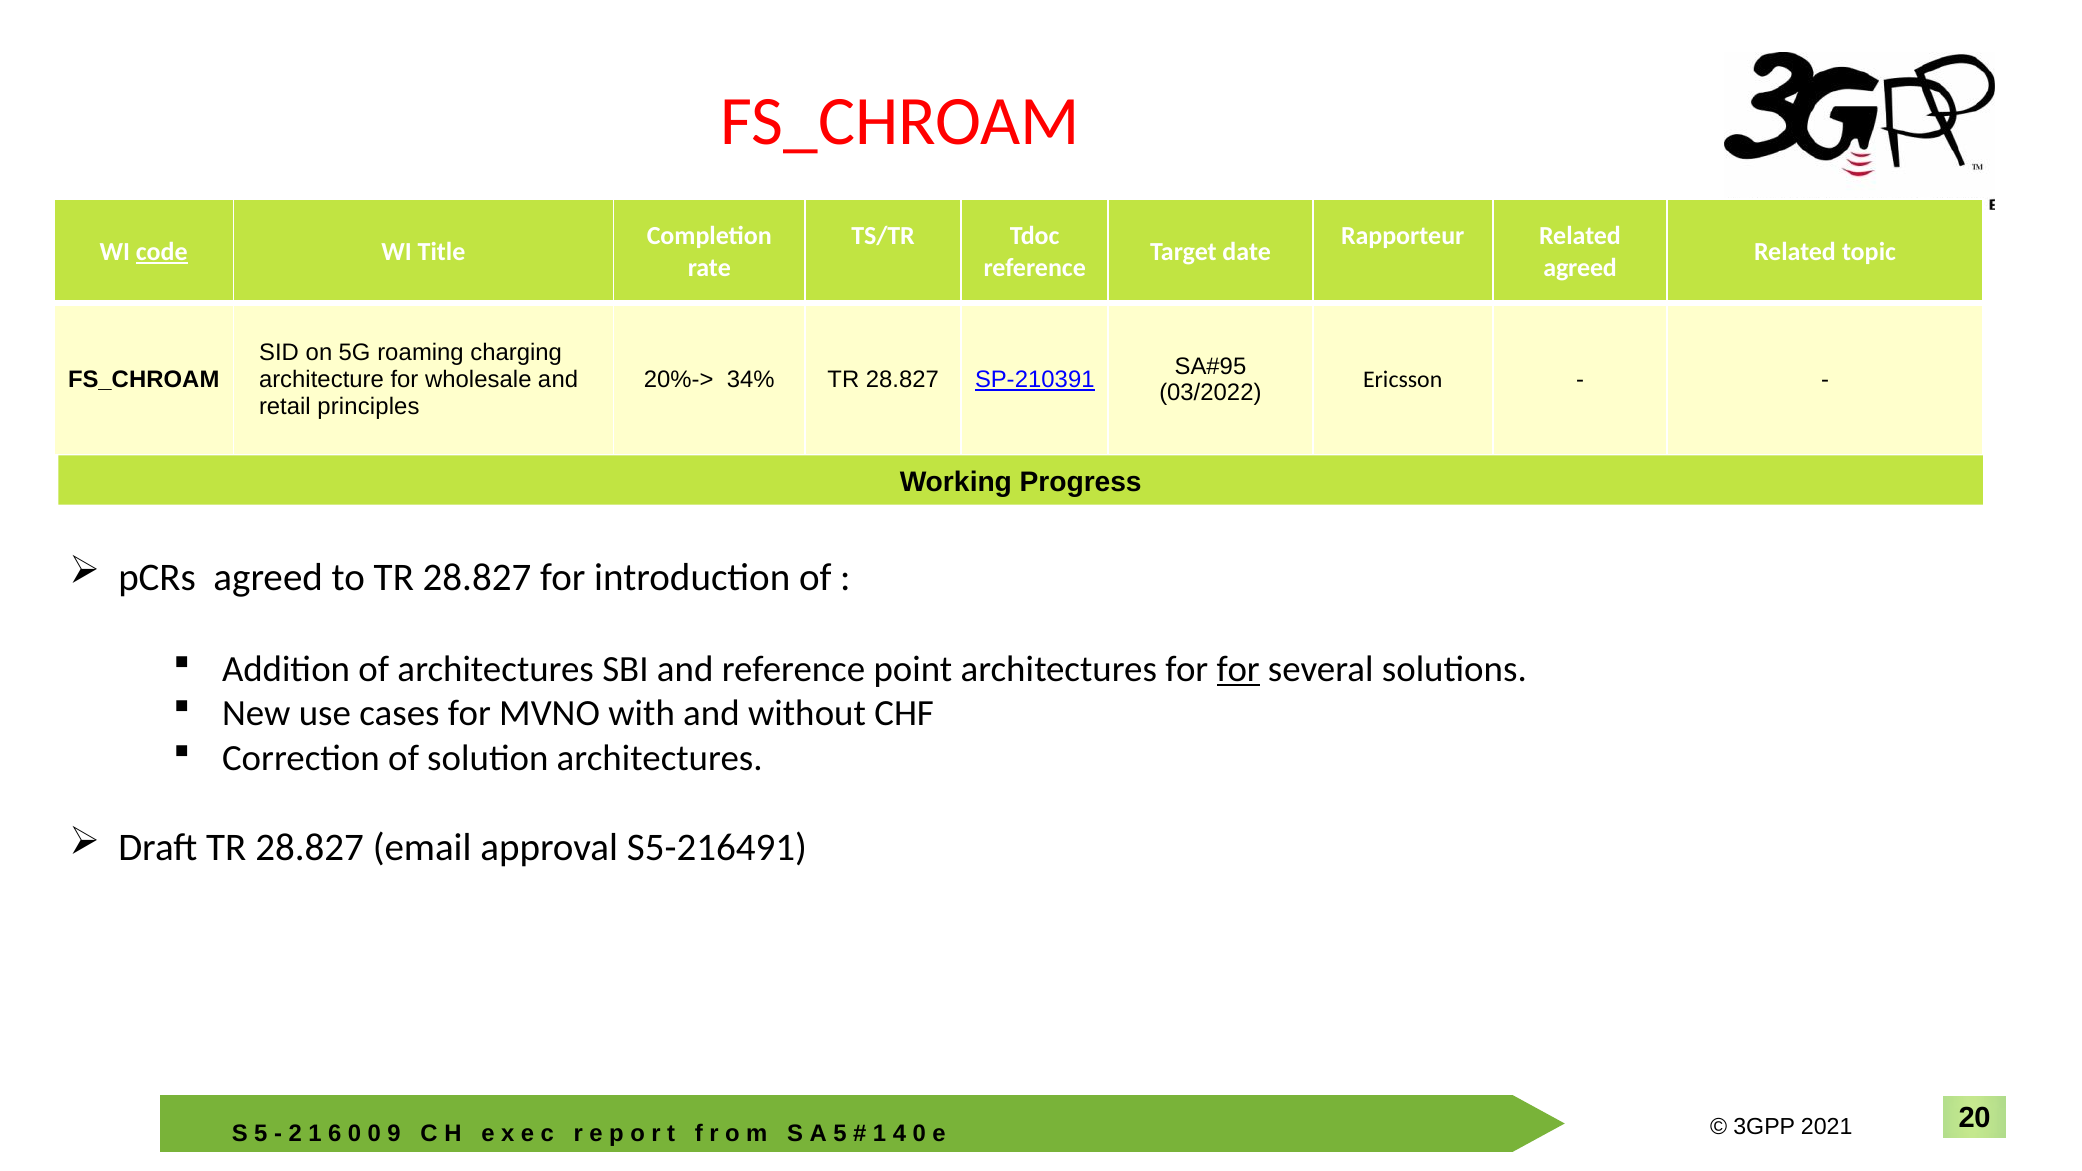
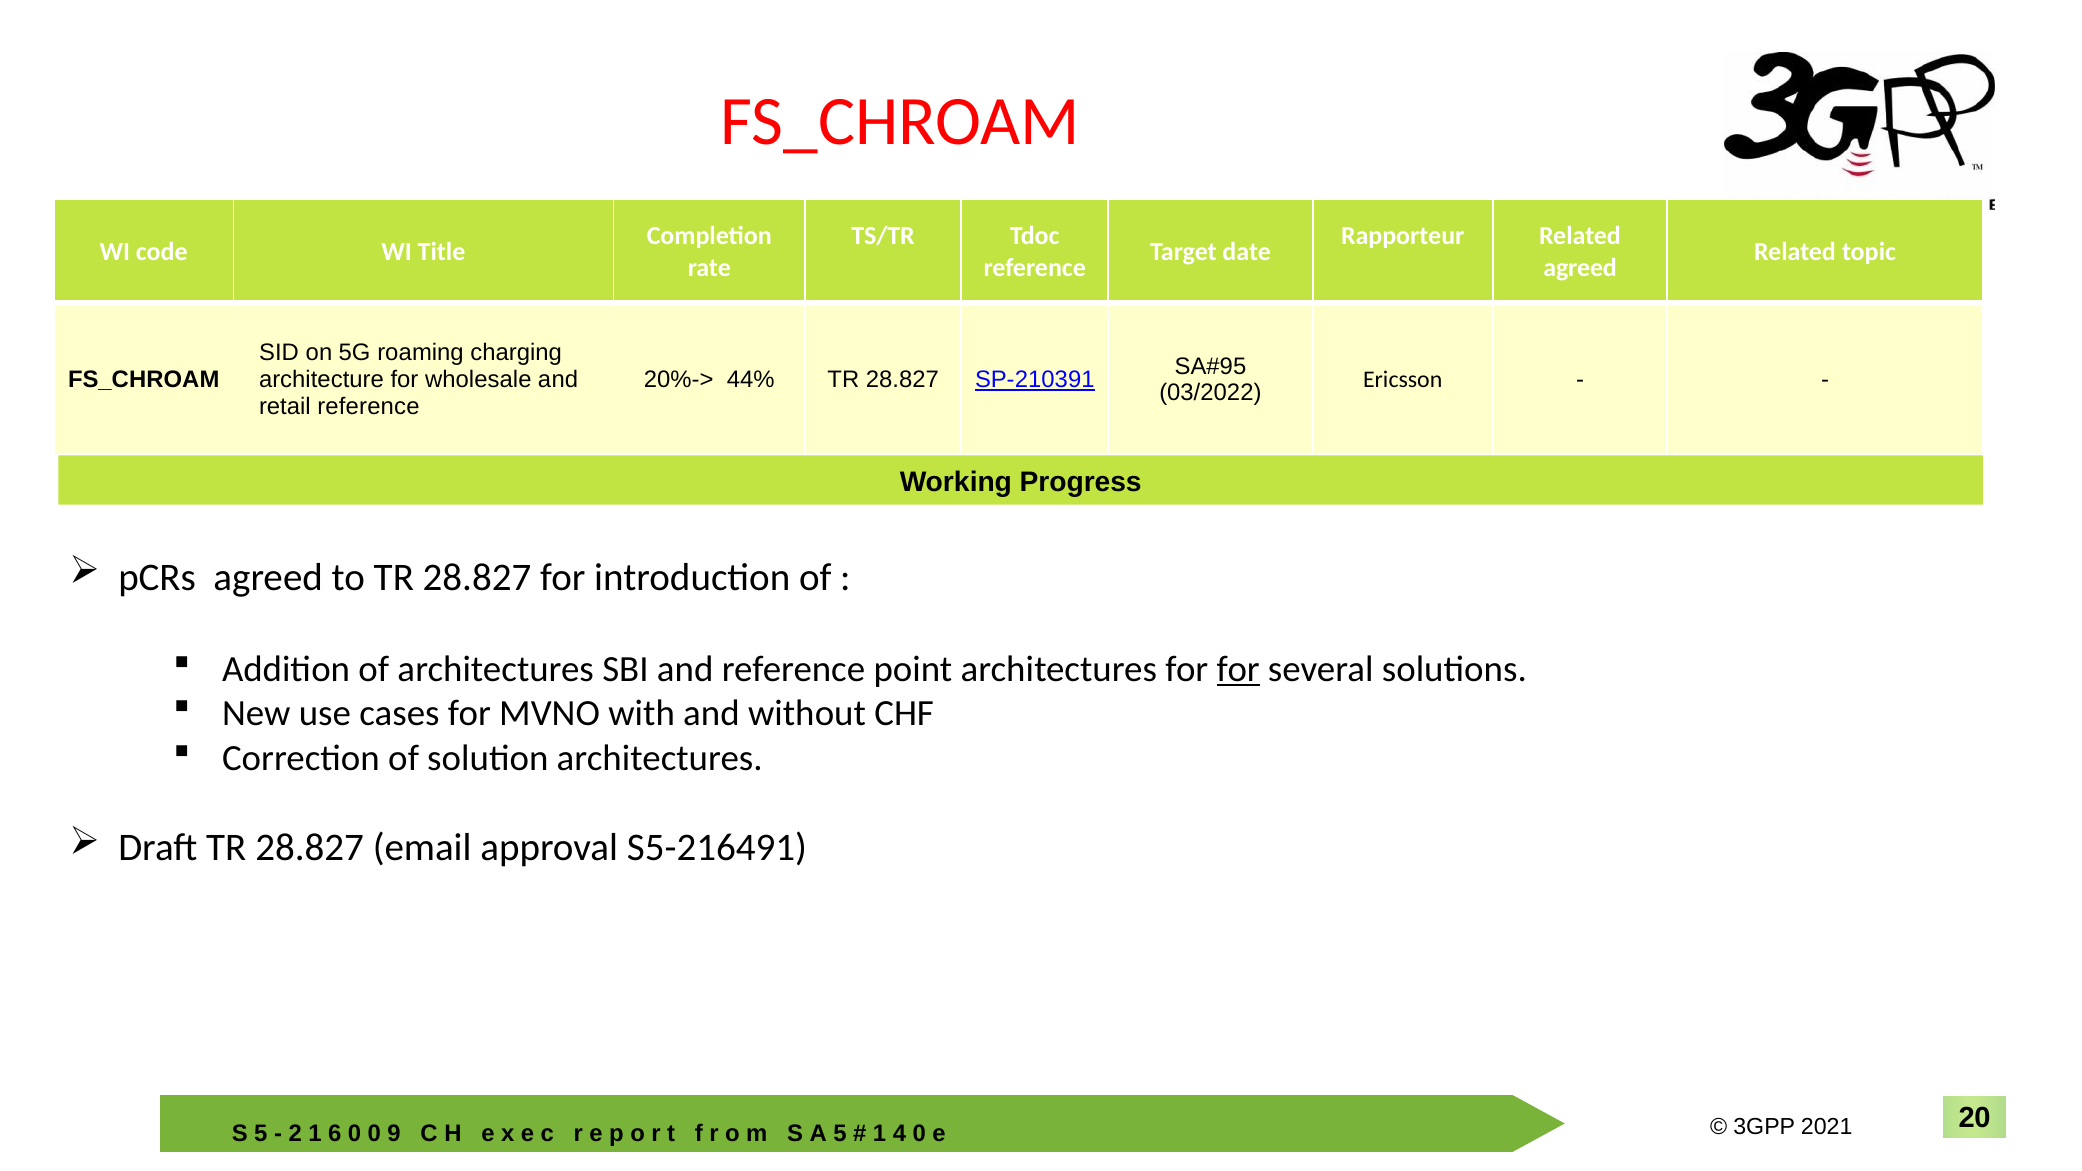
code underline: present -> none (162, 252)
34%: 34% -> 44% (751, 380)
retail principles: principles -> reference (368, 406)
